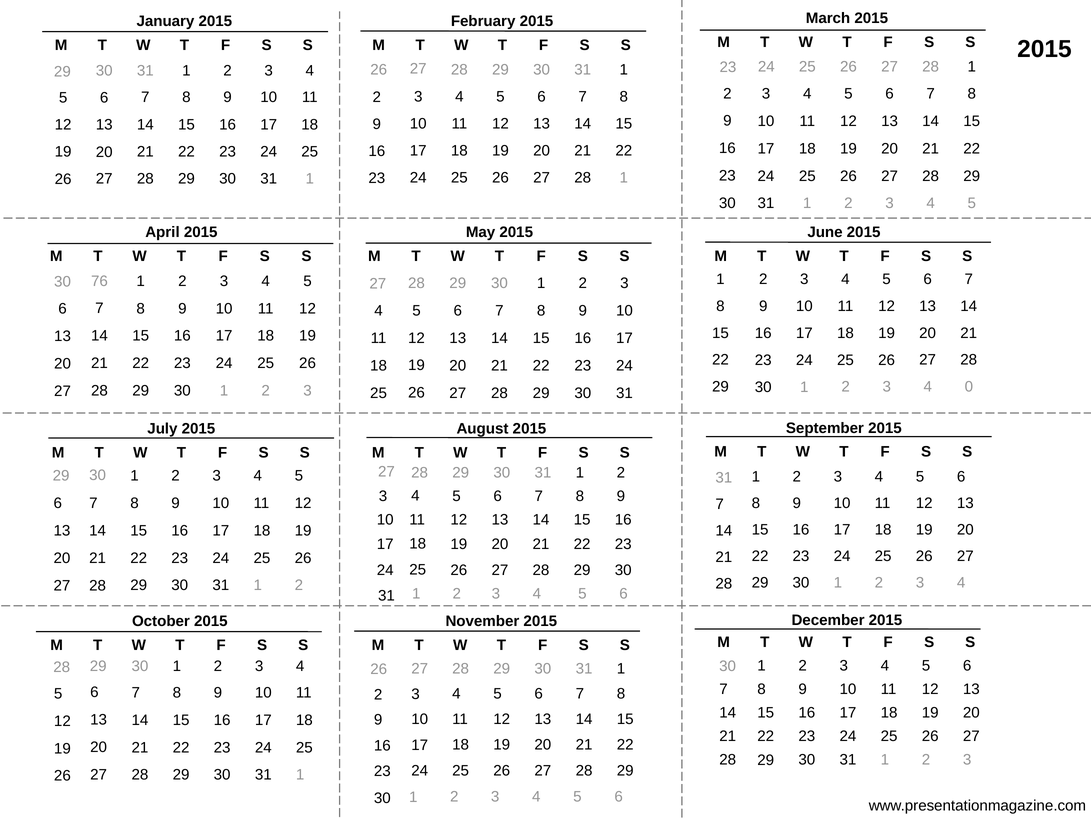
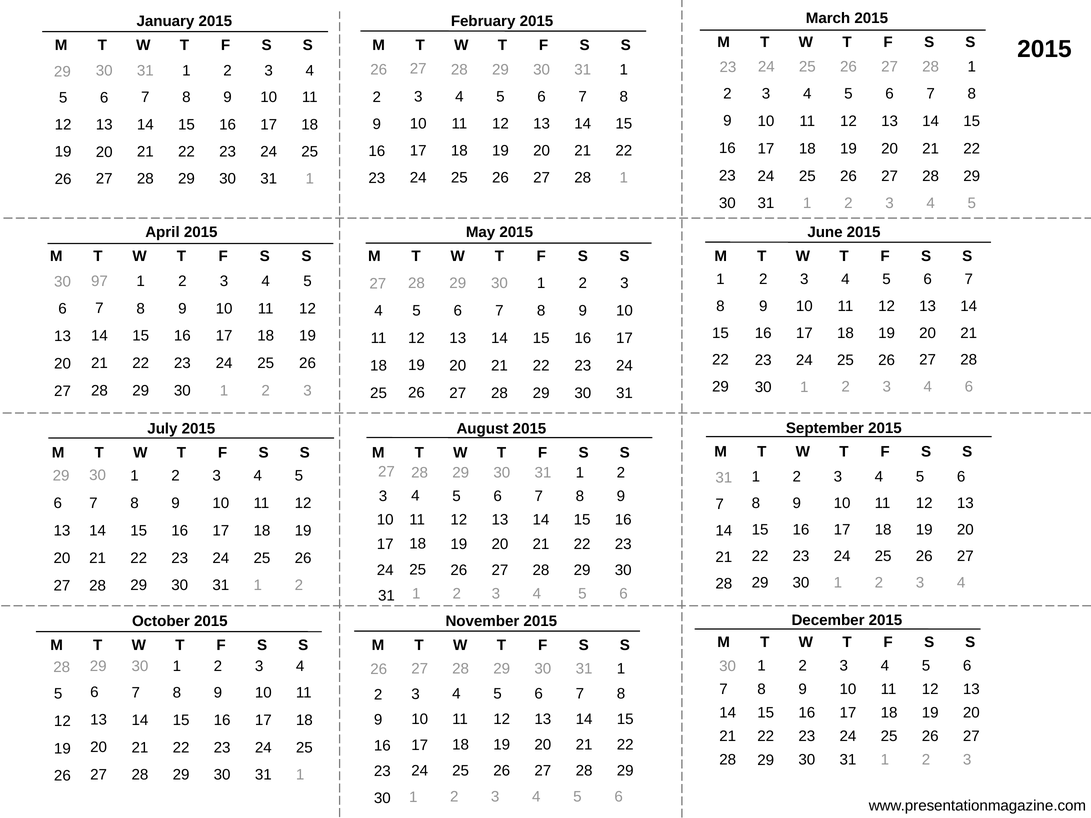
76: 76 -> 97 (99, 281)
0: 0 -> 6 (969, 387)
